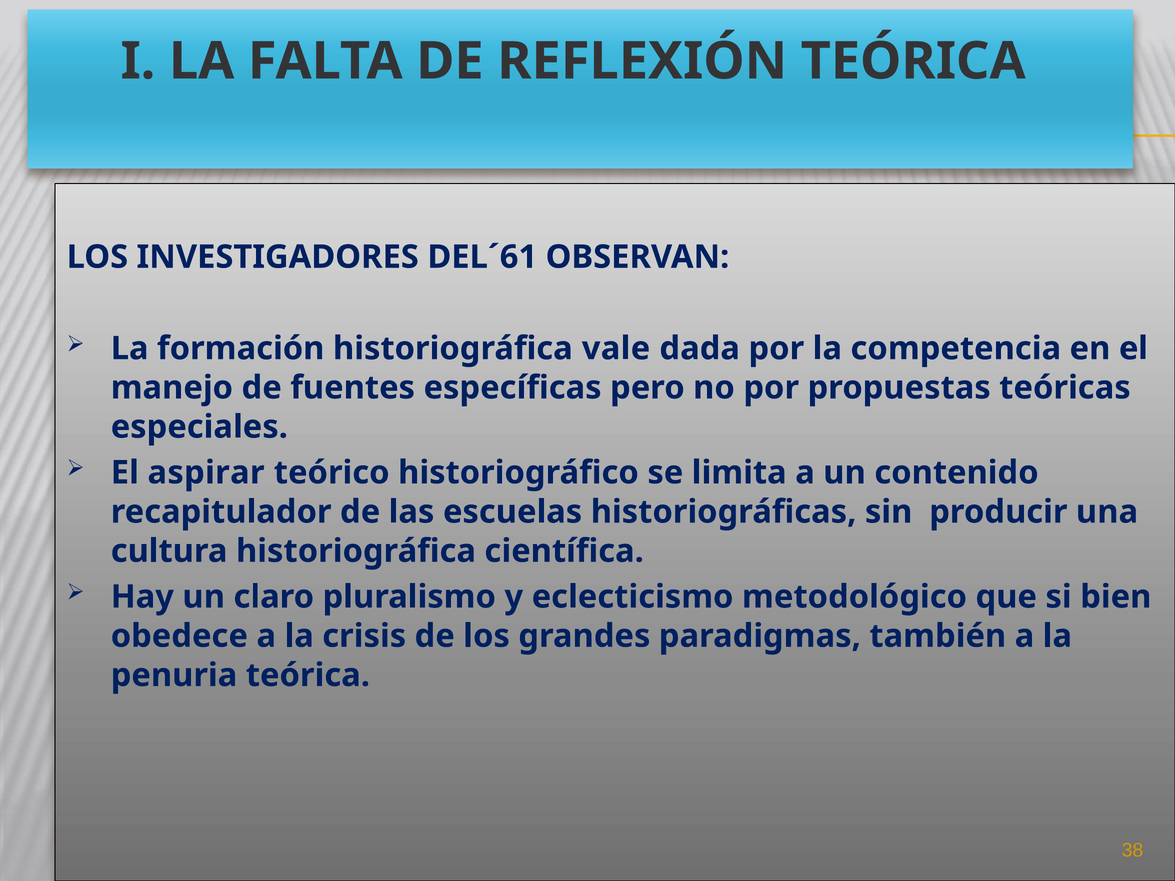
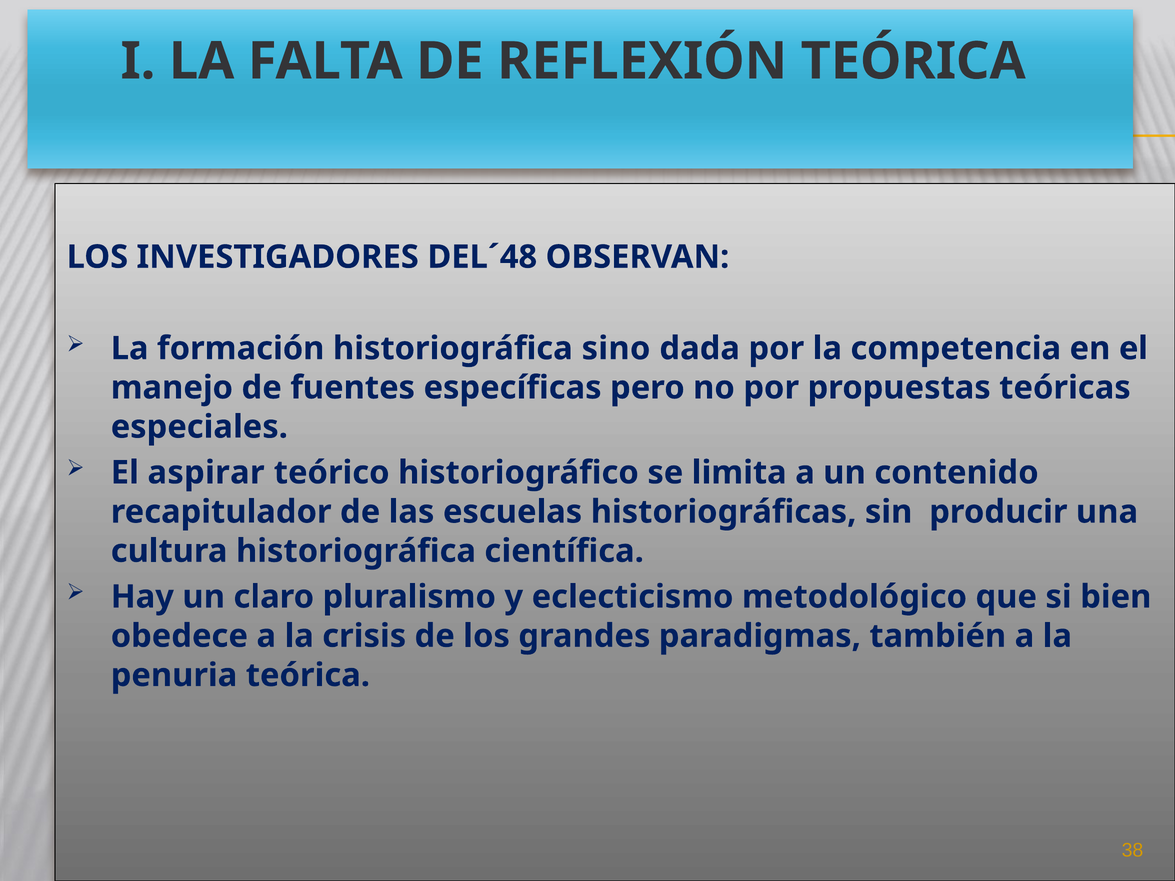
DEL´61: DEL´61 -> DEL´48 (482, 257)
vale: vale -> sino (616, 349)
